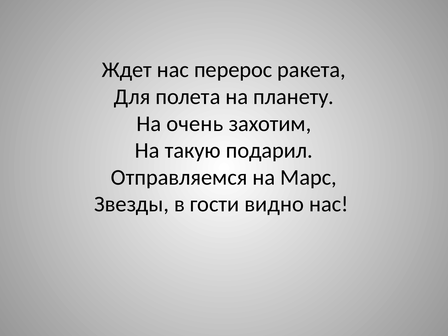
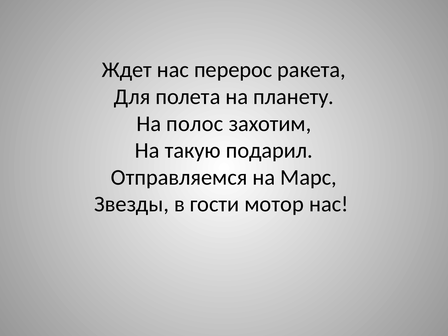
очень: очень -> полос (195, 124)
видно: видно -> мотор (274, 204)
